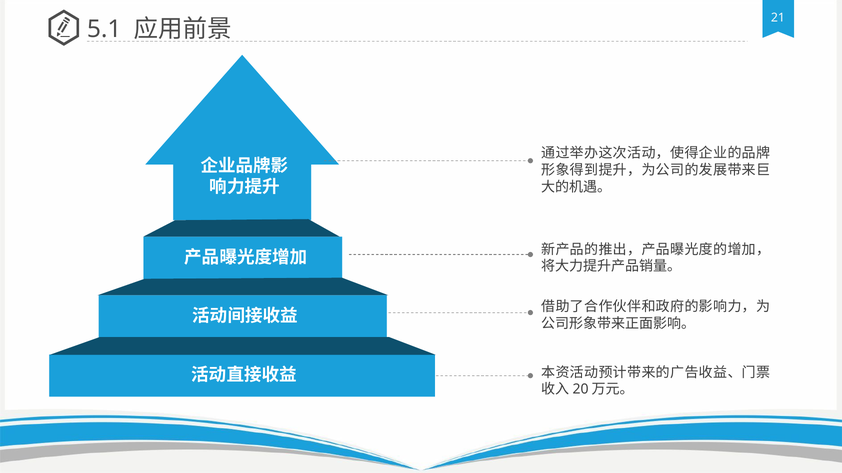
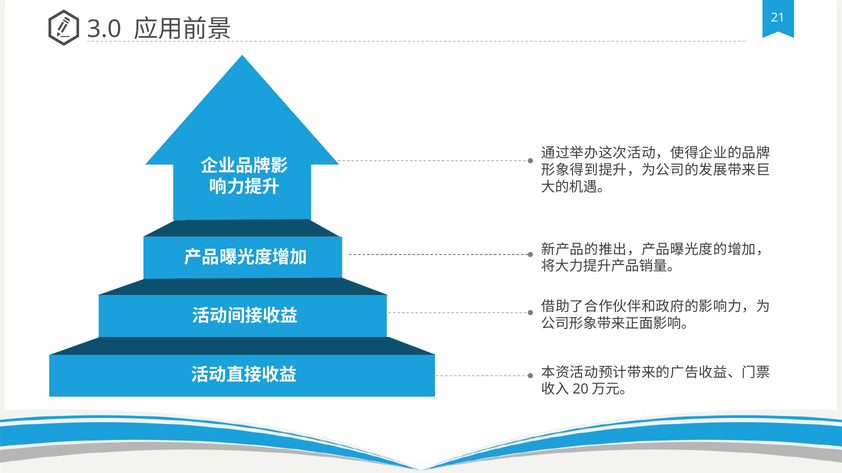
5.1: 5.1 -> 3.0 (104, 29)
